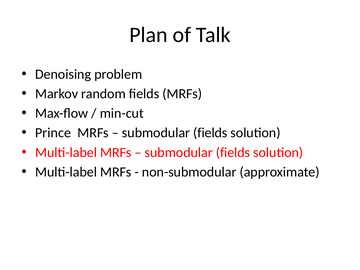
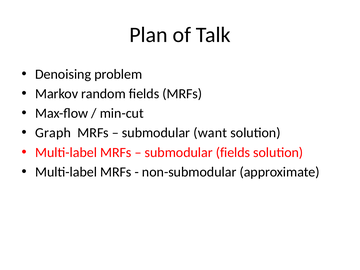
Prince: Prince -> Graph (53, 133)
fields: fields -> want (210, 133)
